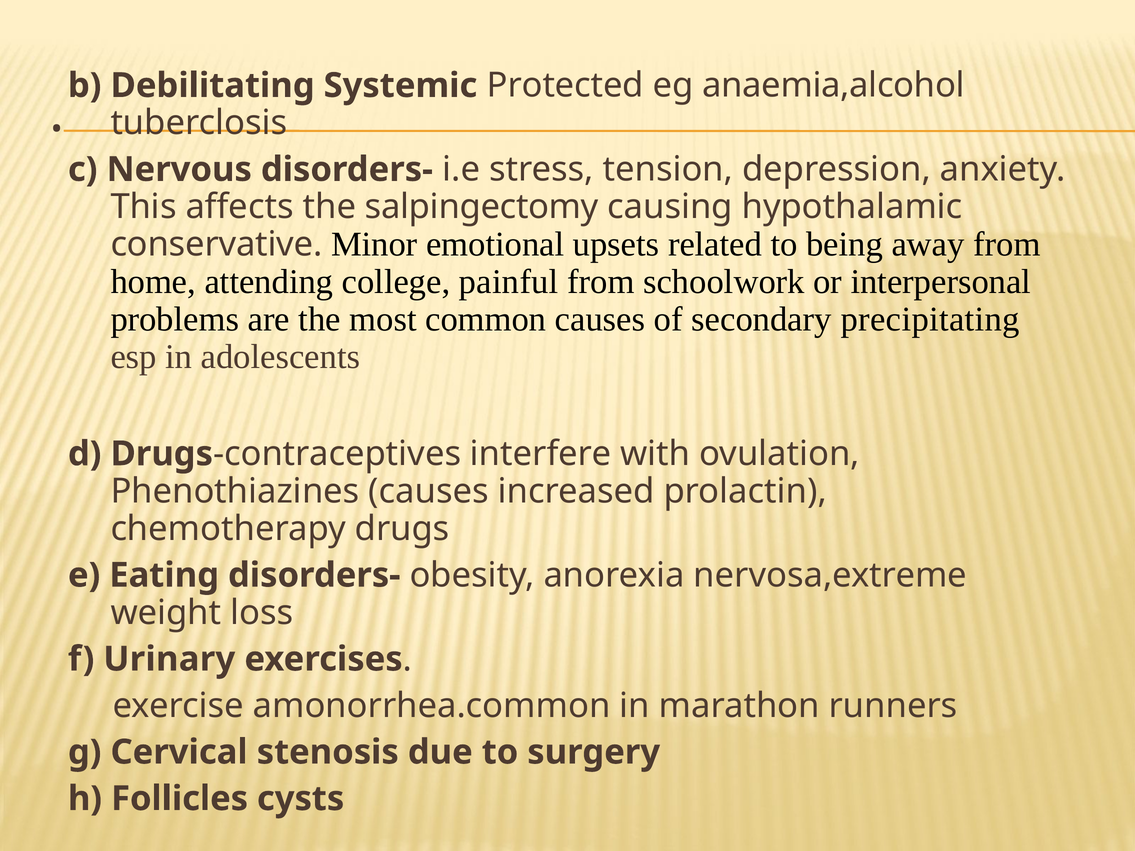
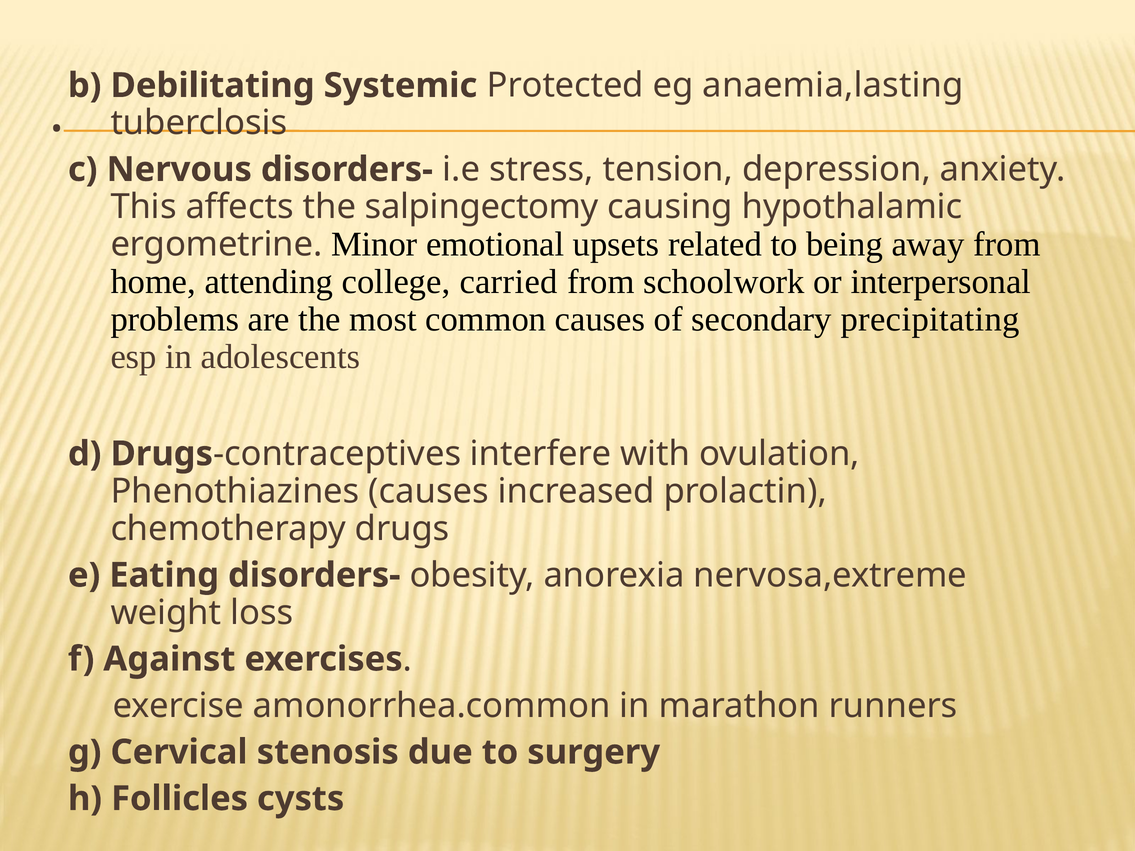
anaemia,alcohol: anaemia,alcohol -> anaemia,lasting (833, 86)
conservative: conservative -> ergometrine (216, 244)
painful: painful -> carried (509, 282)
Urinary: Urinary -> Against (169, 659)
